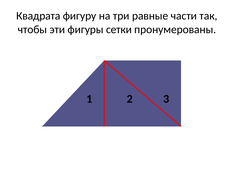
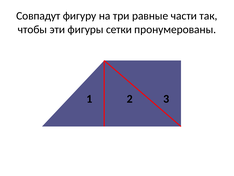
Квадрата: Квадрата -> Совпадут (38, 16)
